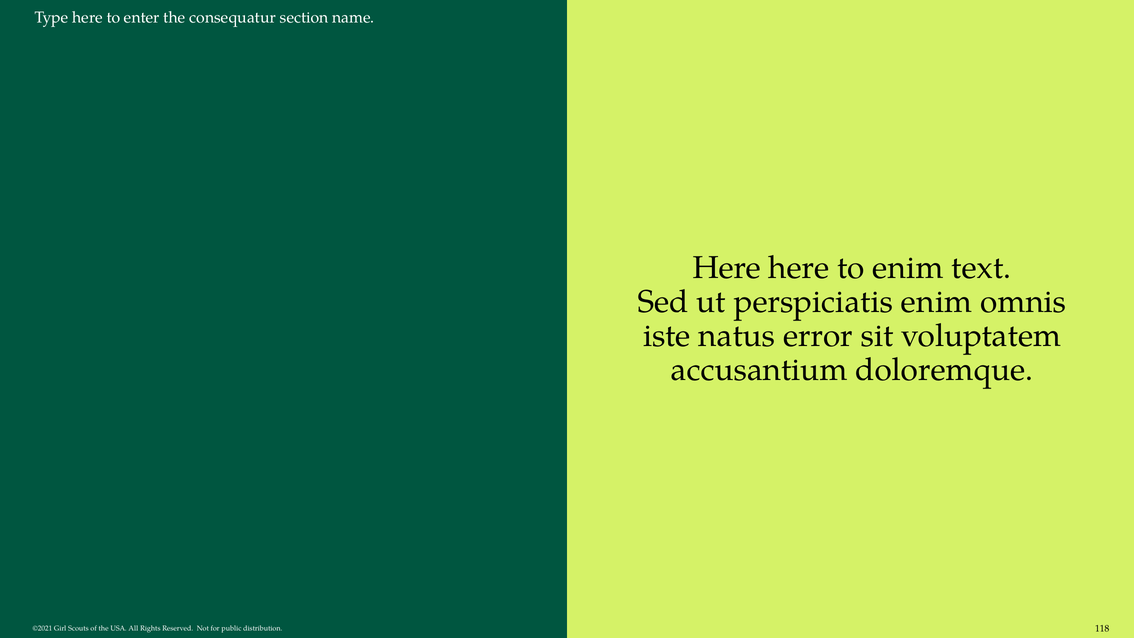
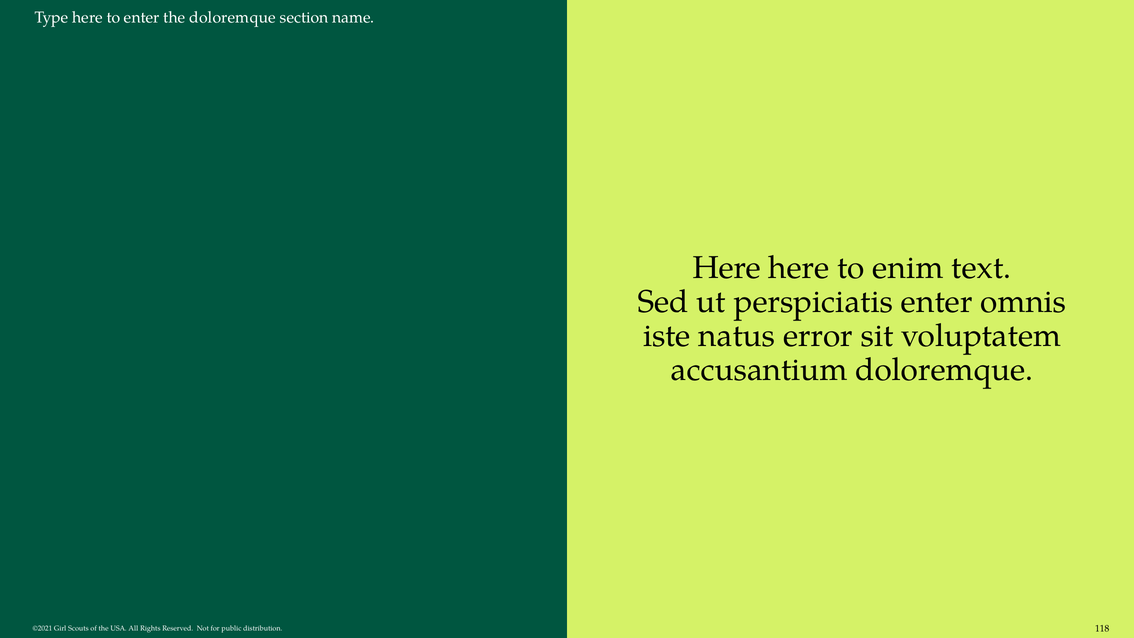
the consequatur: consequatur -> doloremque (233, 18)
perspiciatis enim: enim -> enter (937, 302)
